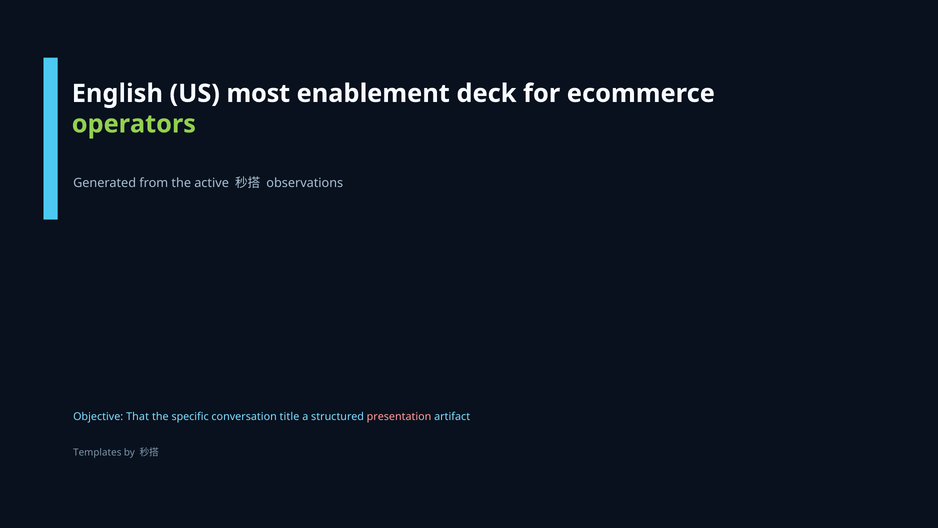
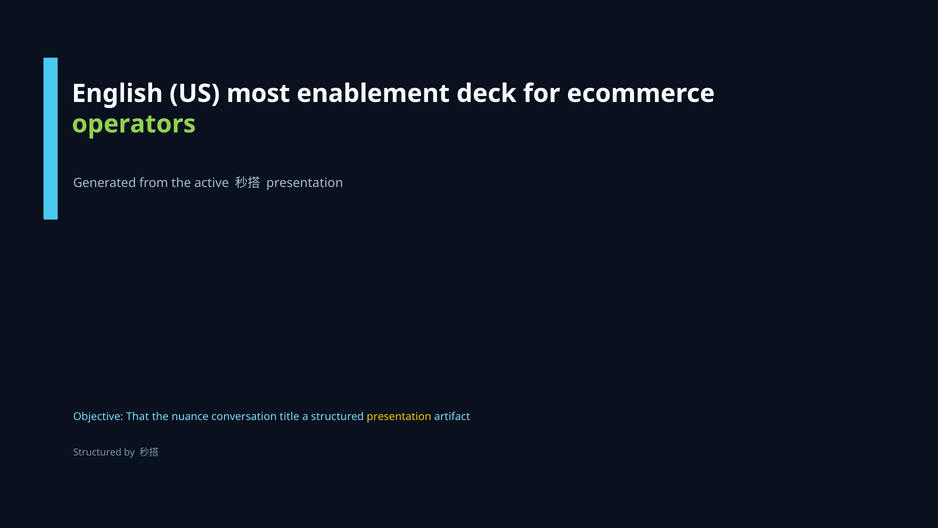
observations: observations -> presentation (305, 183)
specific: specific -> nuance (190, 416)
presentation colour: pink -> yellow (399, 416)
Templates: Templates -> Structured (97, 452)
